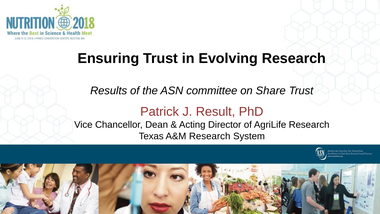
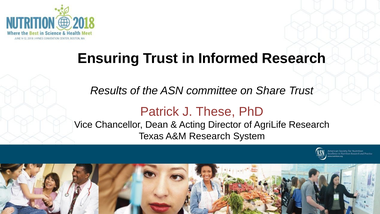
Evolving: Evolving -> Informed (228, 58)
Result: Result -> These (215, 112)
